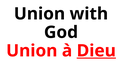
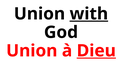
with underline: none -> present (89, 14)
